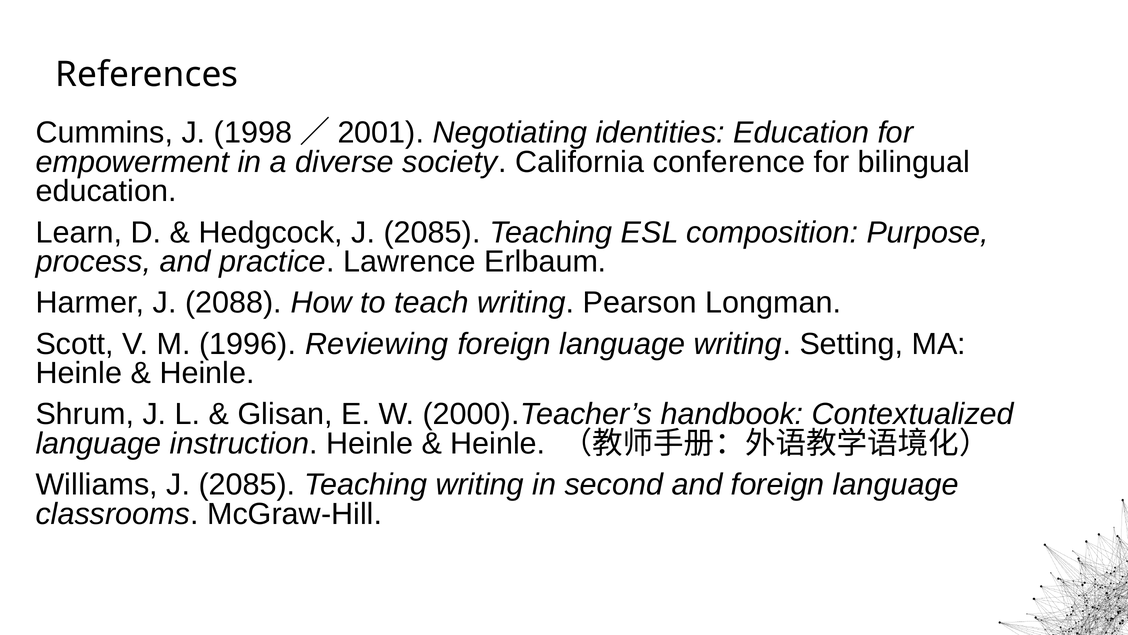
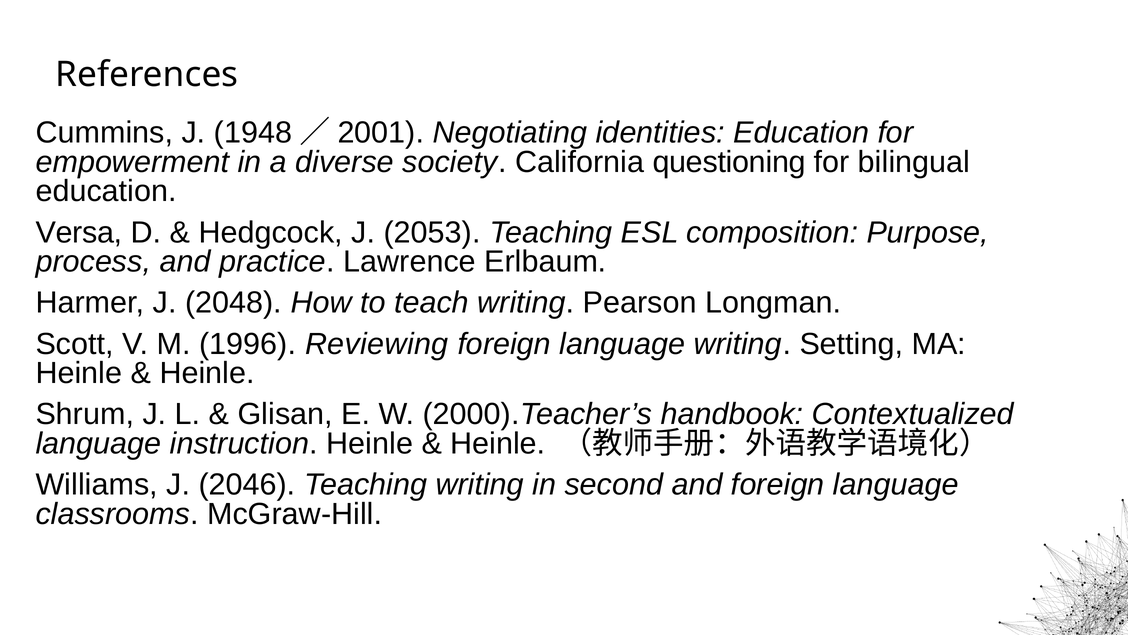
1998: 1998 -> 1948 (253, 133)
conference: conference -> questioning (729, 162)
Learn: Learn -> Versa (79, 232)
Hedgcock J 2085: 2085 -> 2053 (432, 232)
2088: 2088 -> 2048 (233, 303)
Williams J 2085: 2085 -> 2046 (247, 484)
